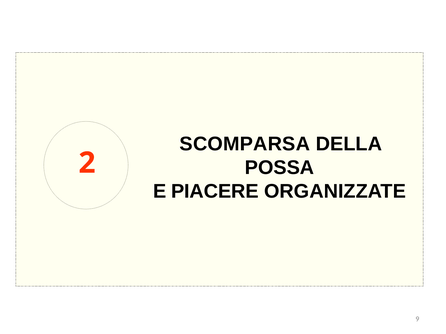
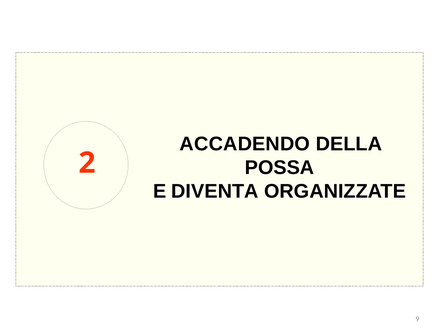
SCOMPARSA: SCOMPARSA -> ACCADENDO (245, 144)
PIACERE: PIACERE -> DIVENTA (215, 192)
